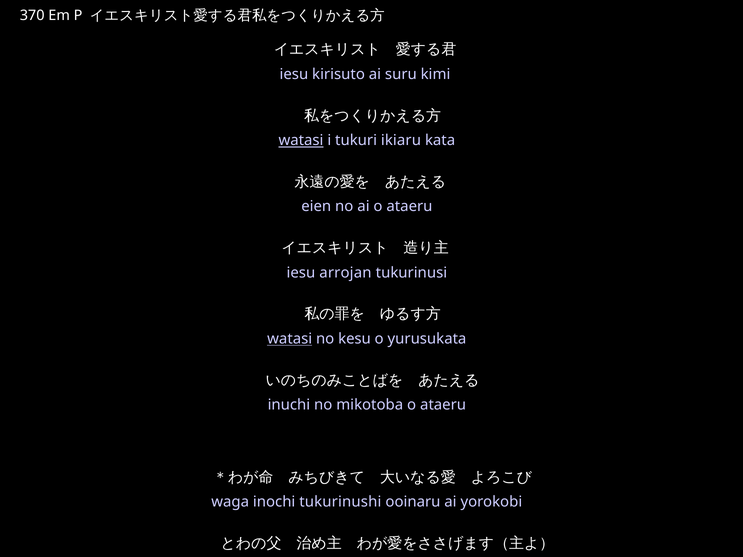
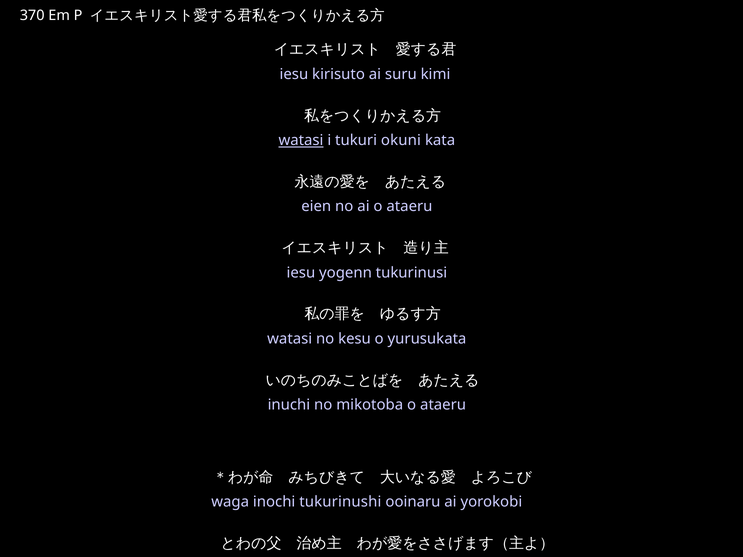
ikiaru: ikiaru -> okuni (401, 140)
arrojan: arrojan -> yogenn (346, 273)
watasi underline: present -> none (290, 339)
